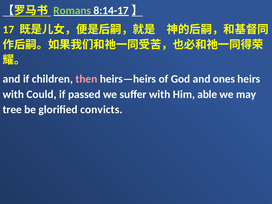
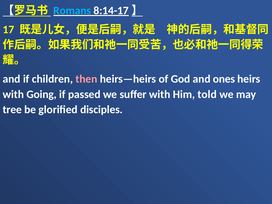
Romans colour: light green -> light blue (72, 11)
Could: Could -> Going (42, 94)
able: able -> told (207, 94)
convicts: convicts -> disciples (101, 110)
